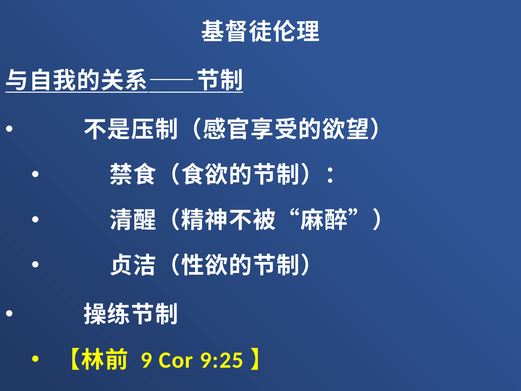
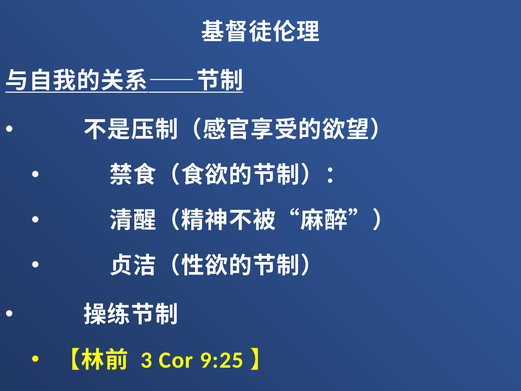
9: 9 -> 3 (146, 360)
